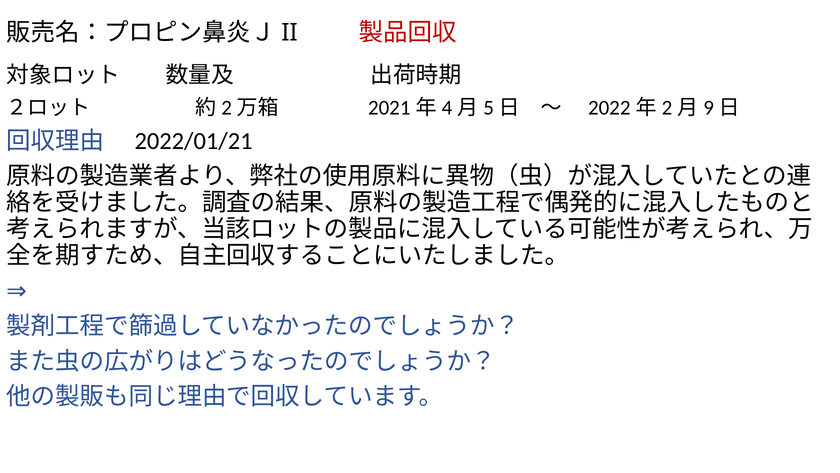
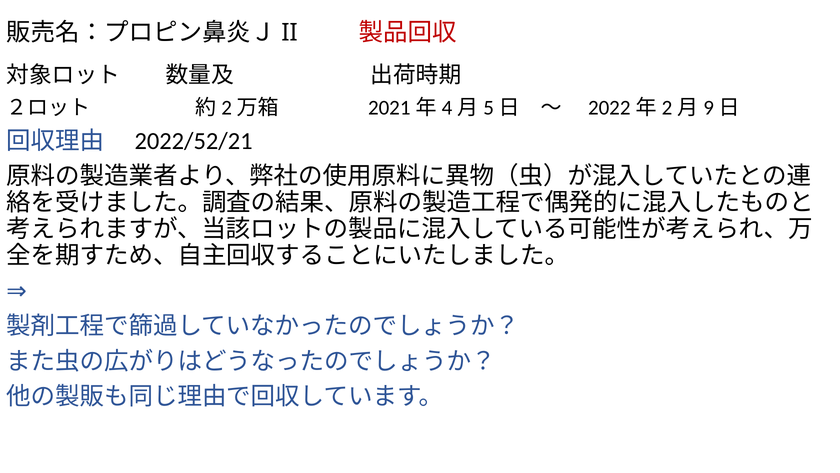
2022/01/21: 2022/01/21 -> 2022/52/21 (194, 141)
